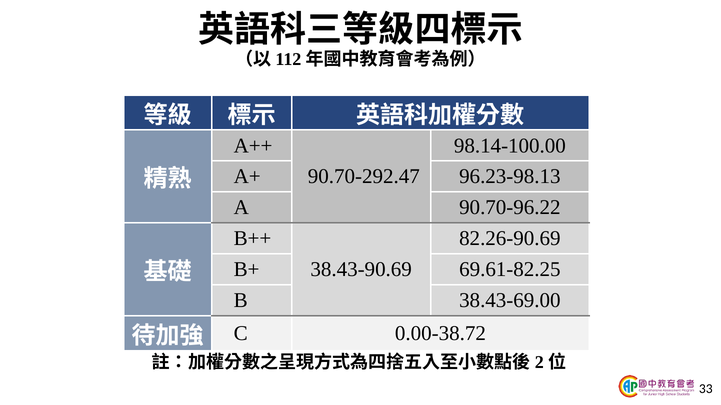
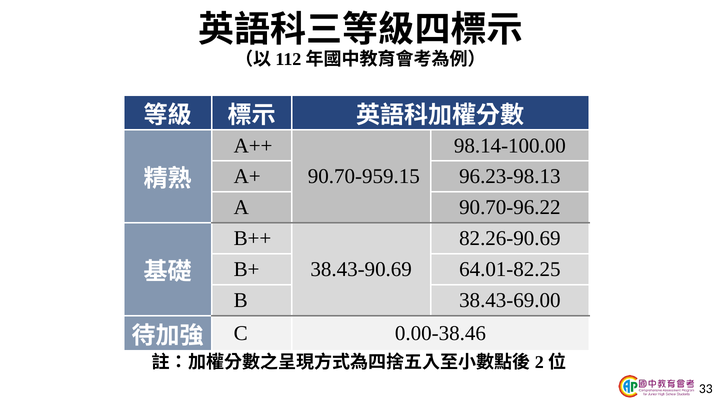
90.70-292.47: 90.70-292.47 -> 90.70-959.15 (364, 177)
69.61-82.25: 69.61-82.25 -> 64.01-82.25 (510, 270)
0.00-38.72: 0.00-38.72 -> 0.00-38.46 (440, 334)
